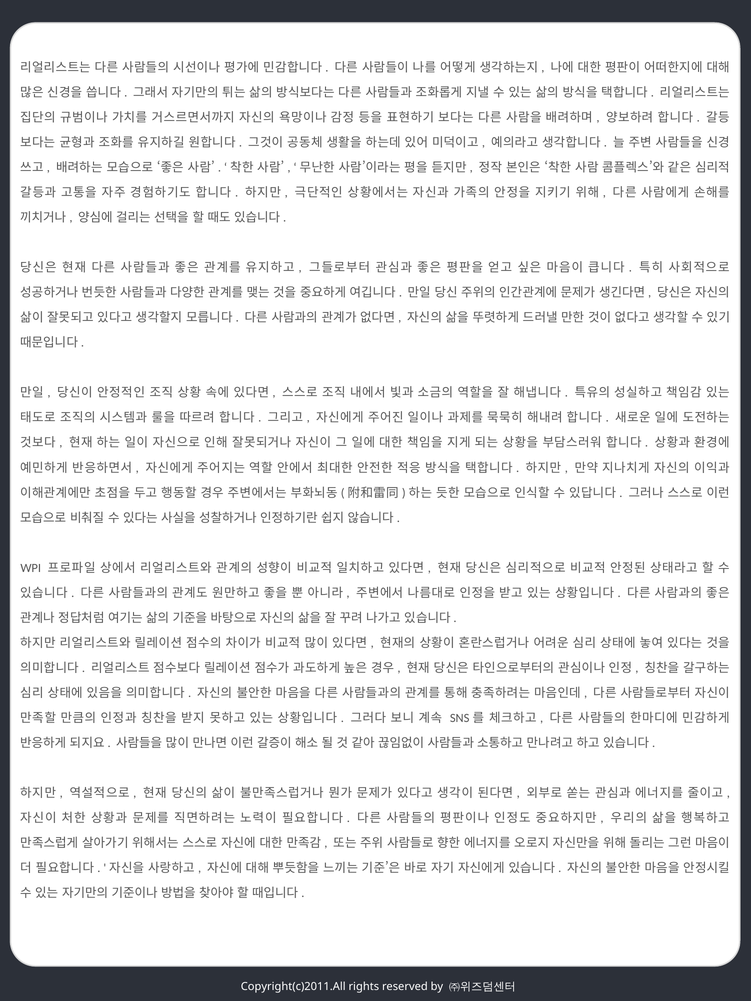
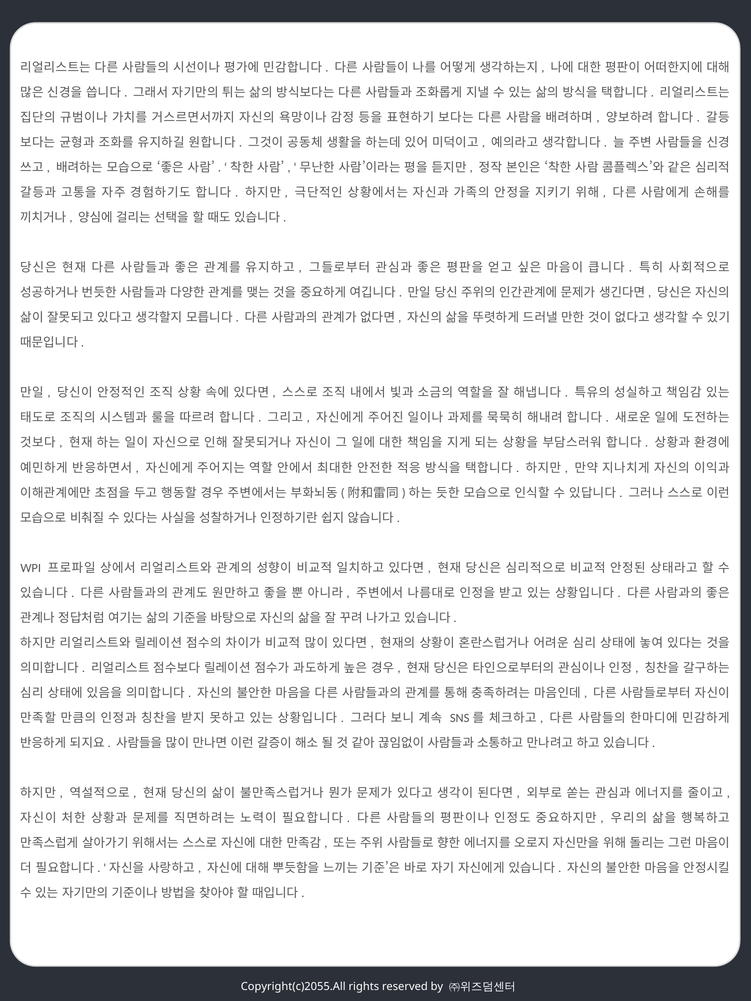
Copyright(c)2011.All: Copyright(c)2011.All -> Copyright(c)2055.All (293, 987)
